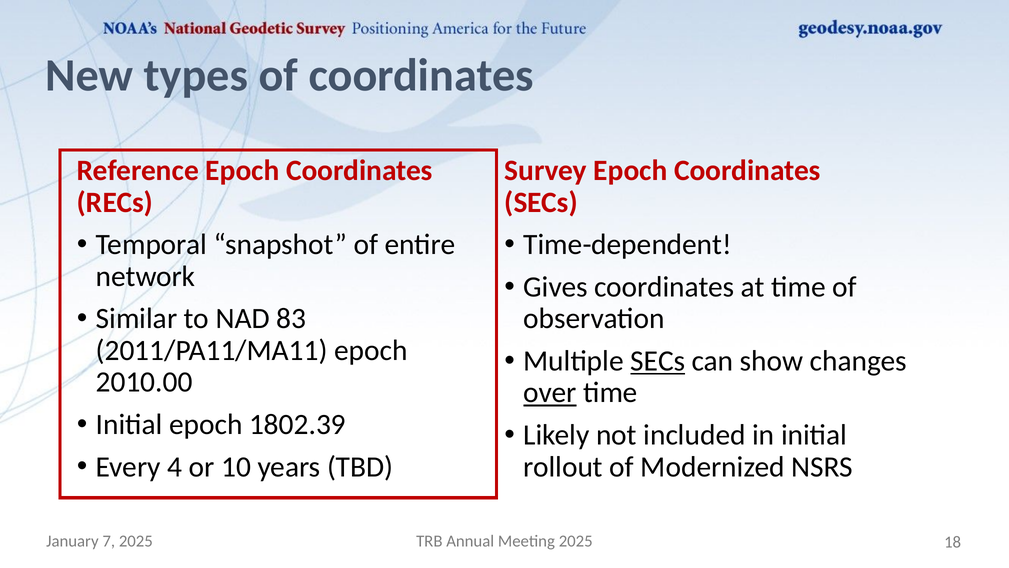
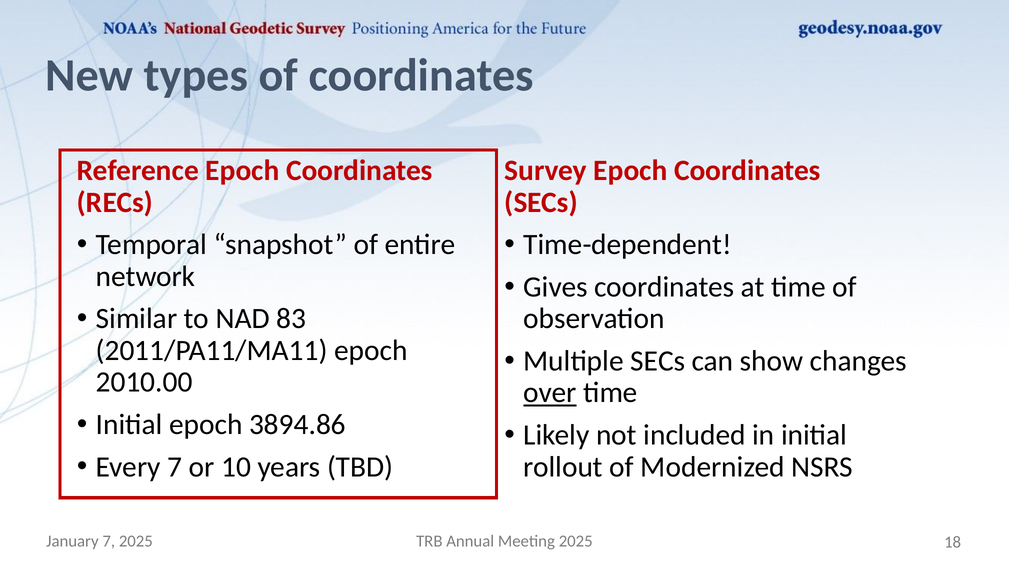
SECs underline: present -> none (658, 361)
1802.39: 1802.39 -> 3894.86 (297, 424)
Every 4: 4 -> 7 (175, 466)
